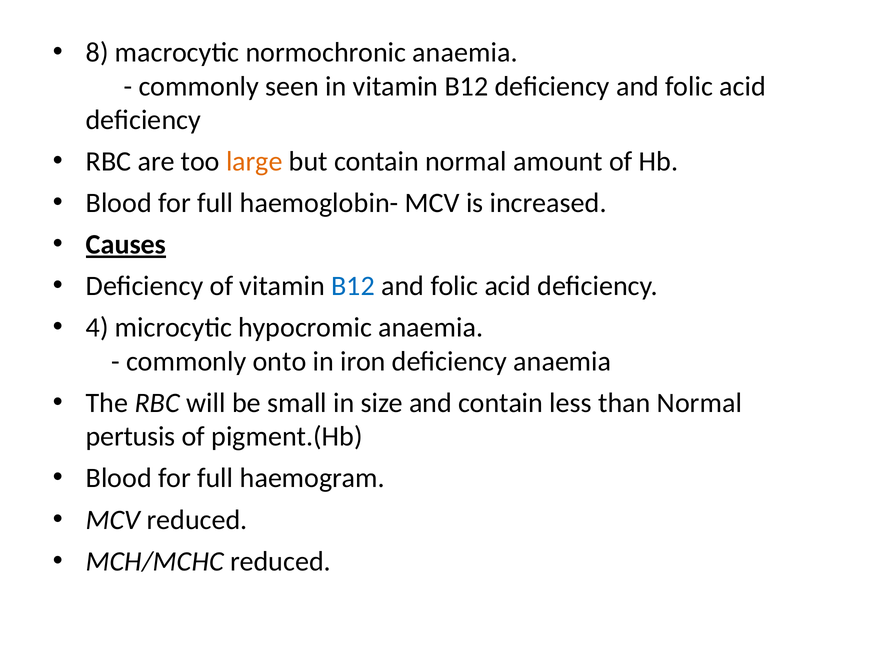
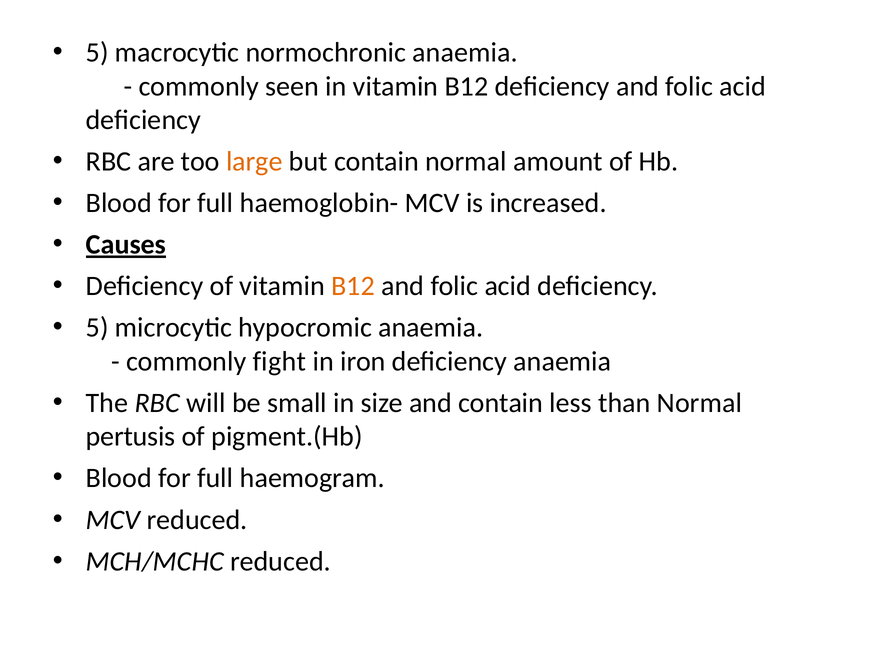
8: 8 -> 5 (97, 53)
B12 colour: blue -> orange (353, 286)
4: 4 -> 5 (97, 328)
onto: onto -> fight (279, 361)
